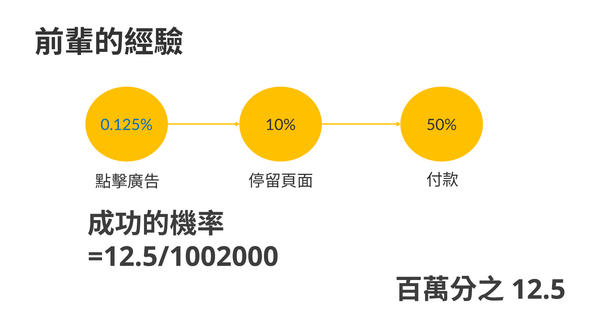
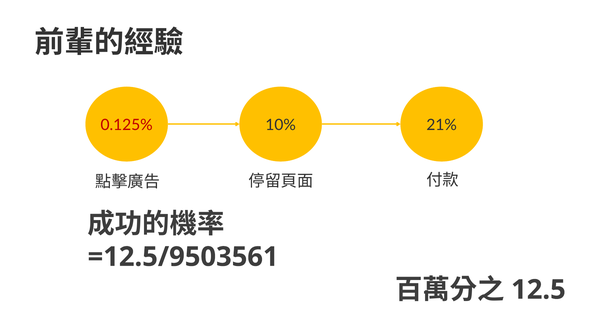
0.125% colour: blue -> red (127, 125)
50%: 50% -> 21% (442, 125)
=12.5/1002000: =12.5/1002000 -> =12.5/9503561 (183, 257)
